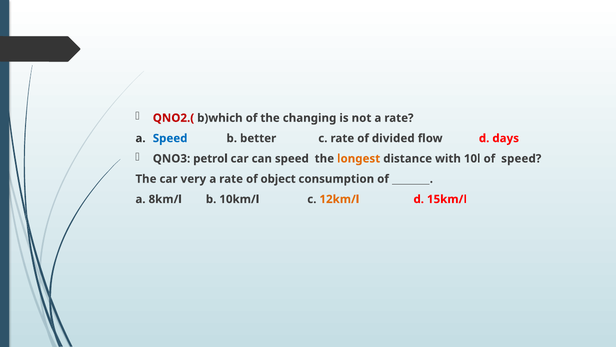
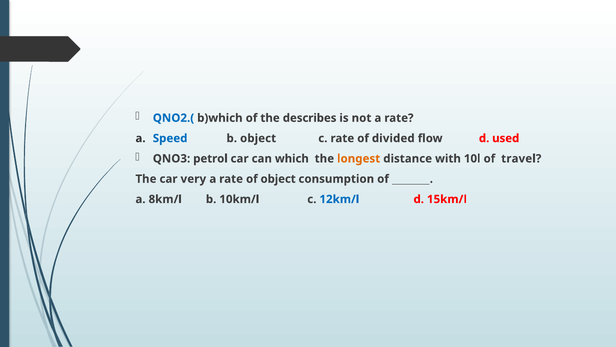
QNO2.( colour: red -> blue (173, 118)
changing: changing -> describes (310, 118)
b better: better -> object (258, 138)
days: days -> used (506, 138)
can speed: speed -> which (292, 158)
of speed: speed -> travel (521, 158)
12km/l colour: orange -> blue (339, 199)
